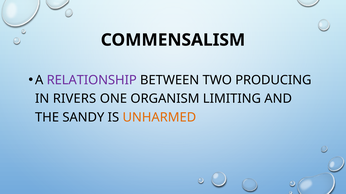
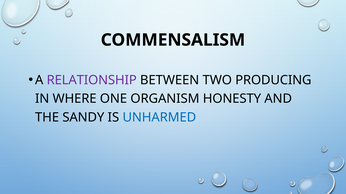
RIVERS: RIVERS -> WHERE (75, 99)
LIMITING: LIMITING -> HONESTY (232, 99)
UNHARMED colour: orange -> blue (159, 118)
